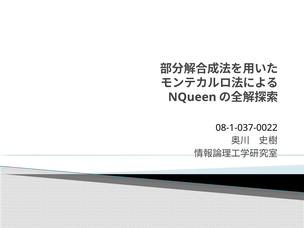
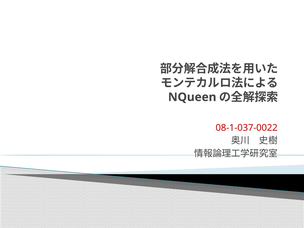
08-1-037-0022 colour: black -> red (247, 128)
